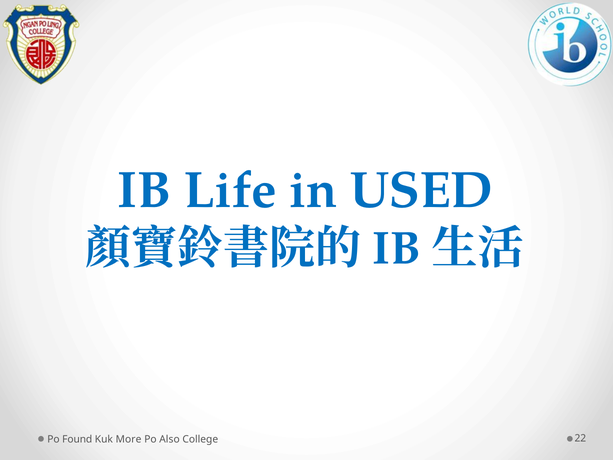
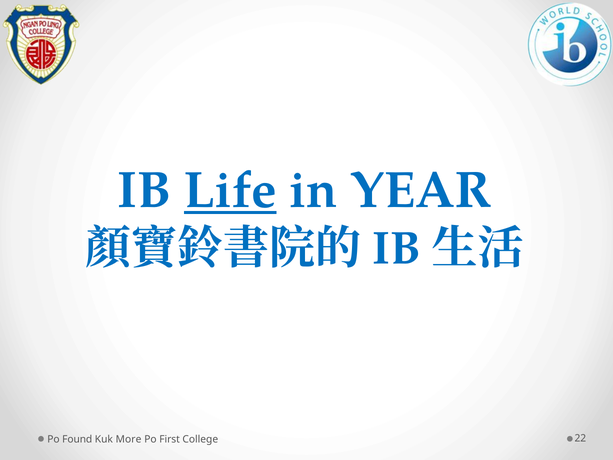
Life underline: none -> present (230, 191)
USED: USED -> YEAR (421, 191)
Also: Also -> First (170, 439)
